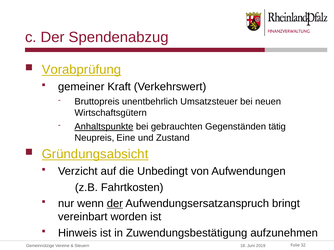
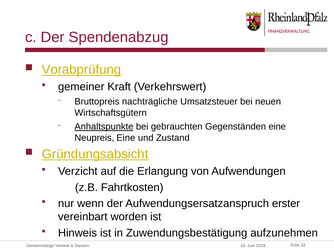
unentbehrlich: unentbehrlich -> nachträgliche (150, 102)
Gegenständen tätig: tätig -> eine (277, 127)
Unbedingt: Unbedingt -> Erlangung (163, 172)
der underline: present -> none (115, 204)
bringt: bringt -> erster (286, 204)
